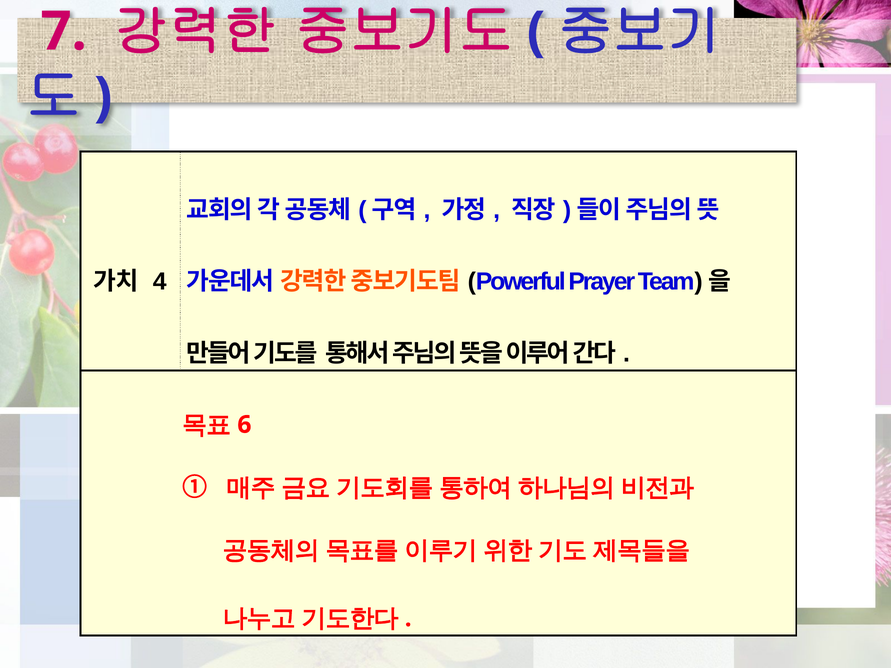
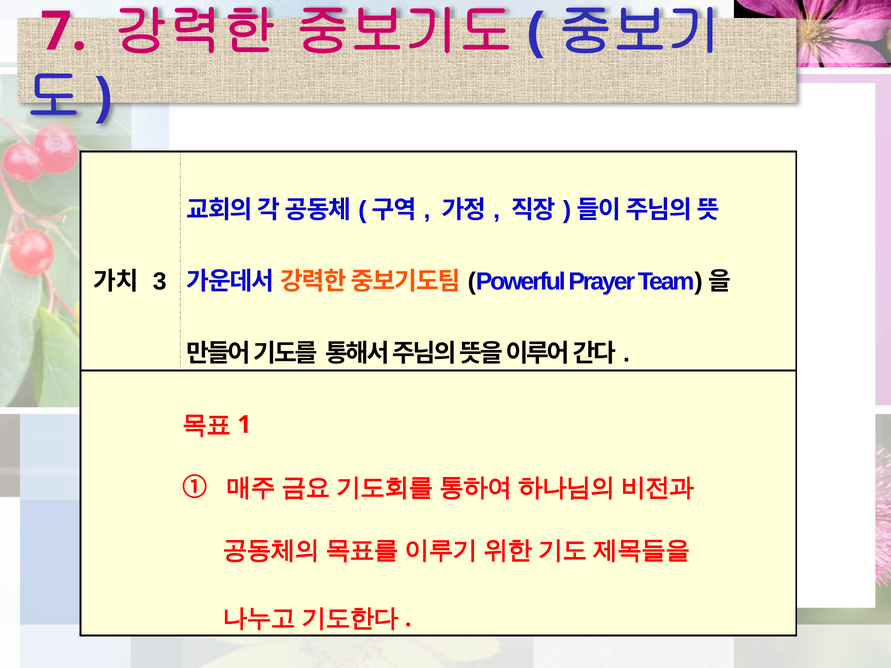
4: 4 -> 3 (160, 282)
6: 6 -> 1 (244, 425)
